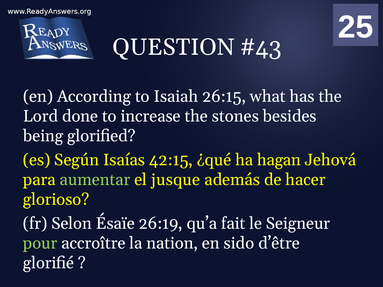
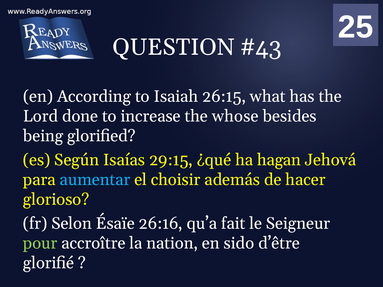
stones: stones -> whose (235, 116)
42:15: 42:15 -> 29:15 (171, 160)
aumentar colour: light green -> light blue (95, 180)
jusque: jusque -> choisir (176, 180)
26:19: 26:19 -> 26:16 (161, 224)
